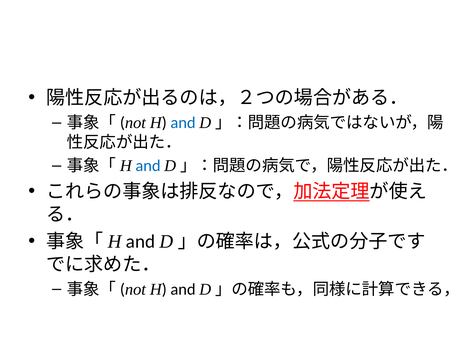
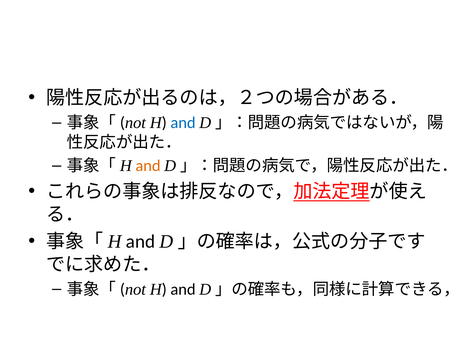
and colour: blue -> orange (148, 166)
